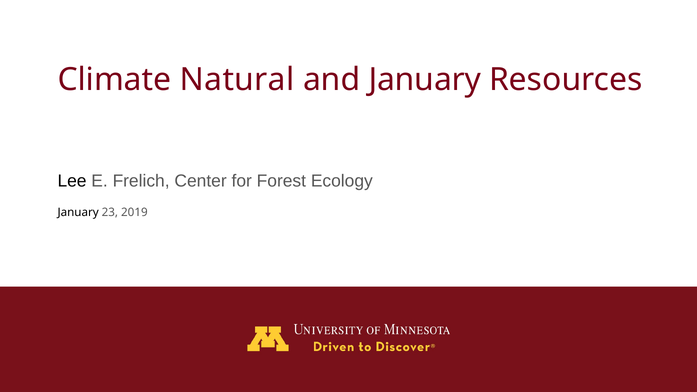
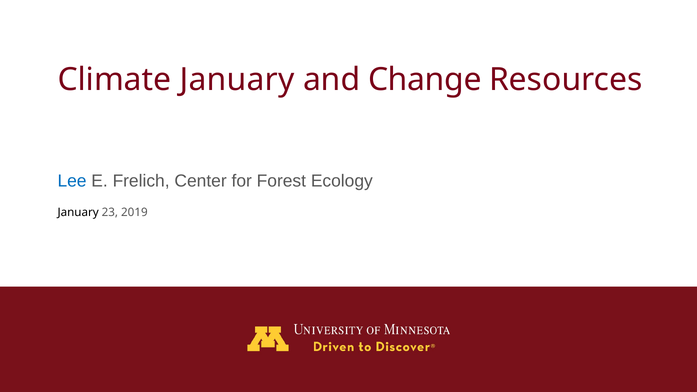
Climate Natural: Natural -> January (237, 80)
and January: January -> Change (425, 80)
Lee colour: black -> blue (72, 181)
